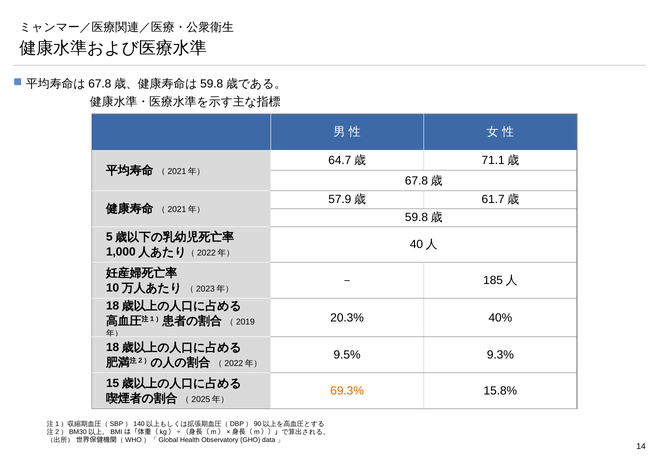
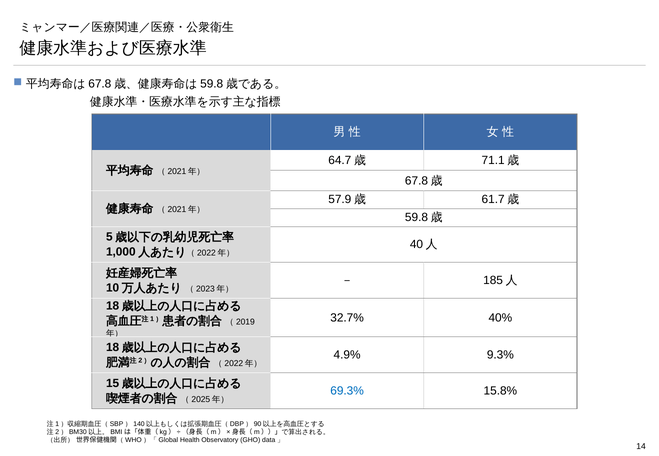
20.3%: 20.3% -> 32.7% (347, 318)
9.5%: 9.5% -> 4.9% (347, 355)
69.3% colour: orange -> blue (347, 391)
